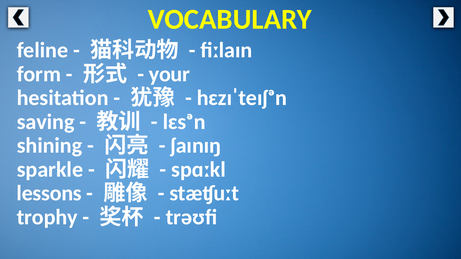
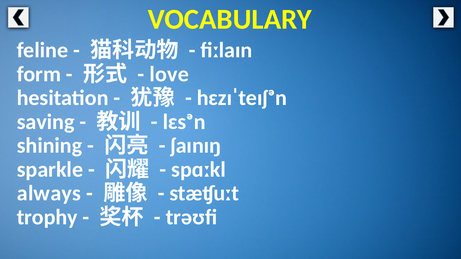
your: your -> love (169, 74)
lessons: lessons -> always (49, 194)
